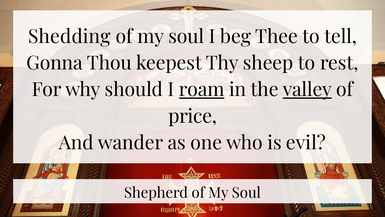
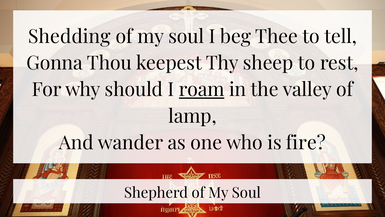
valley underline: present -> none (307, 90)
price: price -> lamp (193, 116)
evil: evil -> fire (306, 143)
